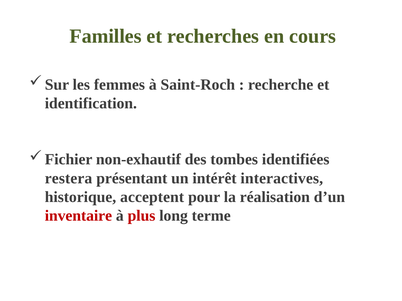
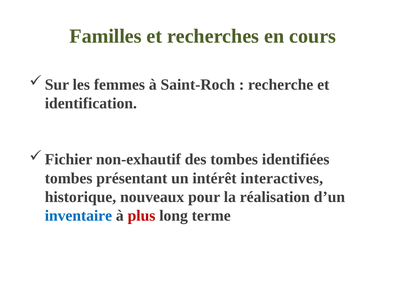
restera: restera -> tombes (69, 179)
acceptent: acceptent -> nouveaux (152, 197)
inventaire colour: red -> blue (78, 216)
